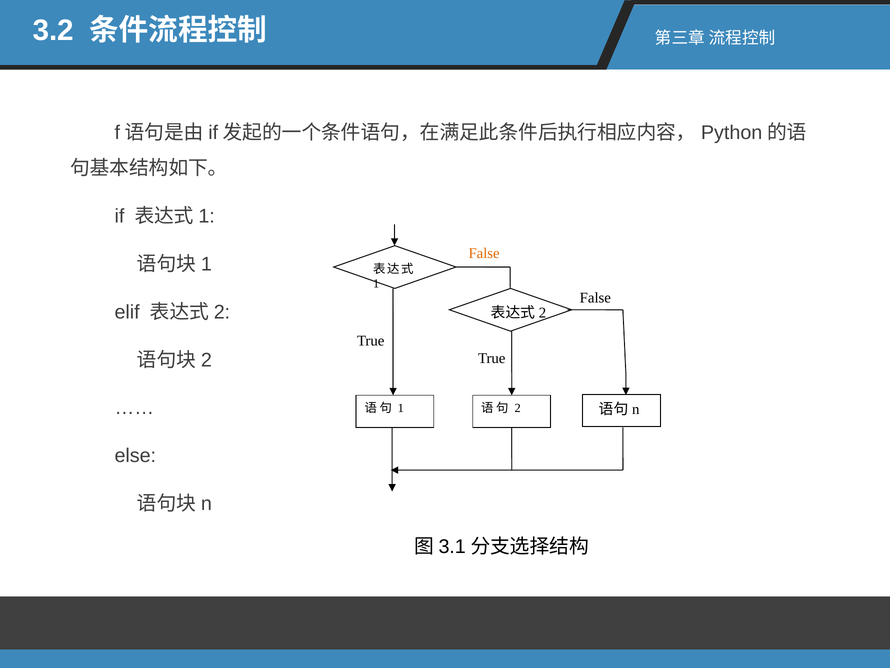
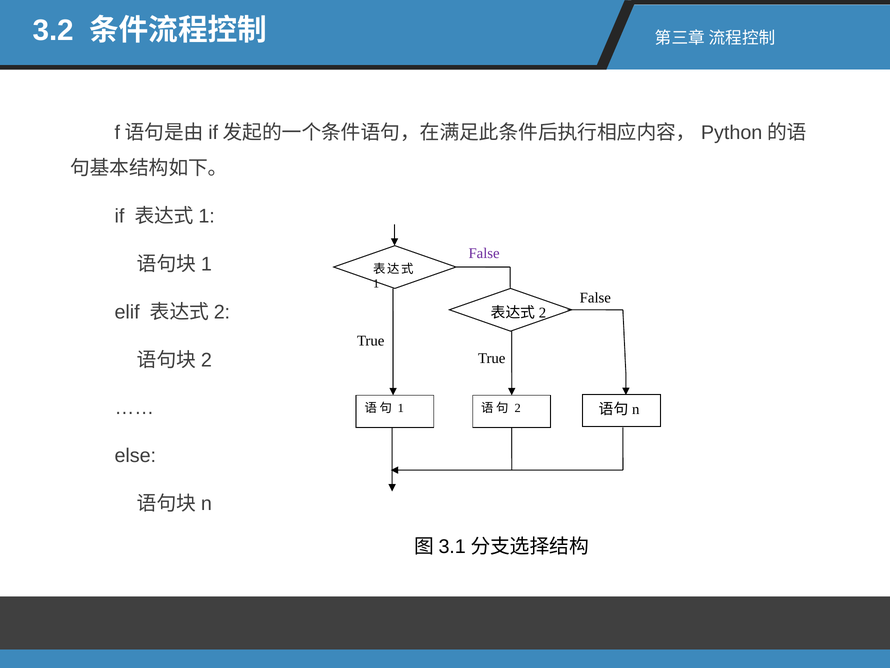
False colour: orange -> purple (484, 253)
